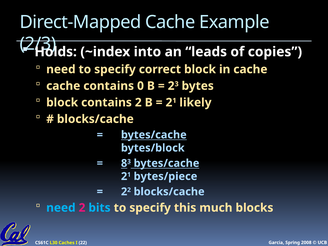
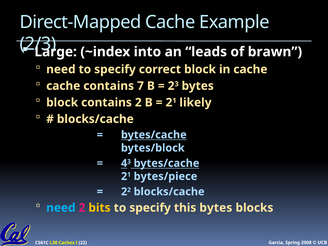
Holds: Holds -> Large (56, 52)
copies: copies -> brawn (275, 52)
0: 0 -> 7 (141, 86)
8: 8 -> 4 (124, 163)
bits colour: light blue -> yellow (100, 208)
this much: much -> bytes (216, 208)
